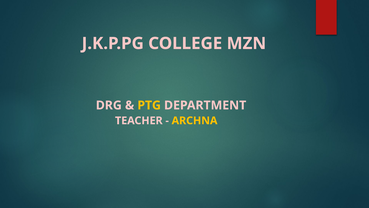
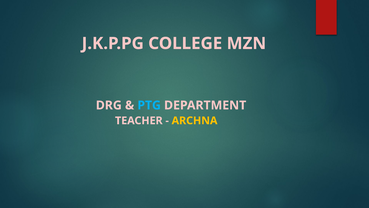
PTG colour: yellow -> light blue (149, 105)
